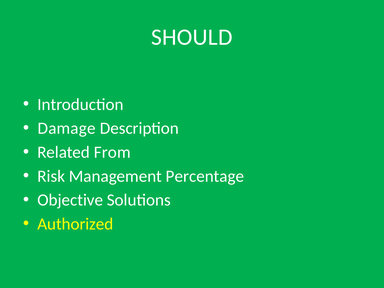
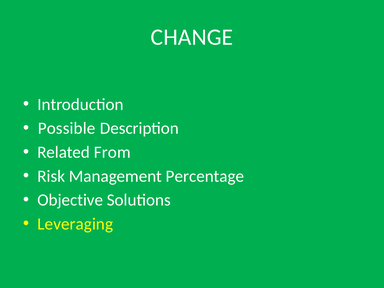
SHOULD: SHOULD -> CHANGE (192, 37)
Damage: Damage -> Possible (67, 128)
Authorized: Authorized -> Leveraging (75, 224)
